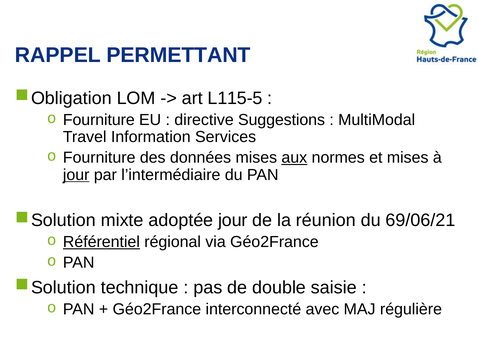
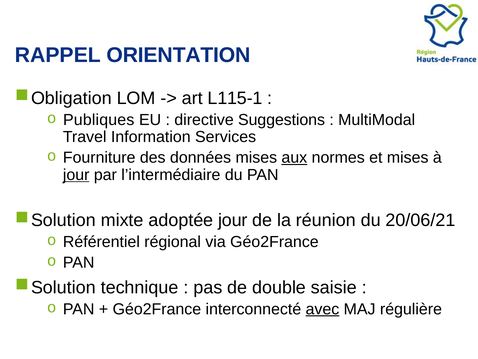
PERMETTANT: PERMETTANT -> ORIENTATION (179, 55)
L115-5: L115-5 -> L115-1 (235, 98)
Fourniture: Fourniture -> Publiques (99, 120)
69/06/21: 69/06/21 -> 20/06/21 (420, 220)
Référentiel underline: present -> none (101, 242)
avec underline: none -> present (322, 309)
